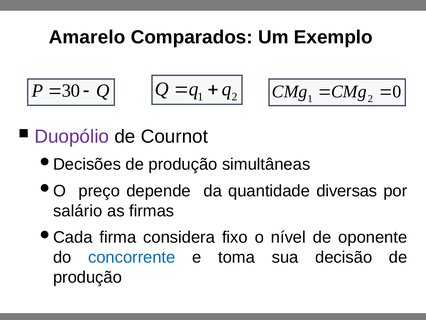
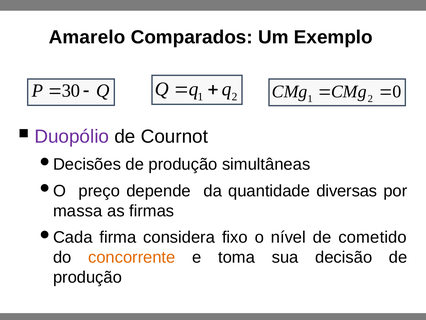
salário: salário -> massa (78, 211)
oponente: oponente -> cometido (373, 237)
concorrente colour: blue -> orange (132, 257)
